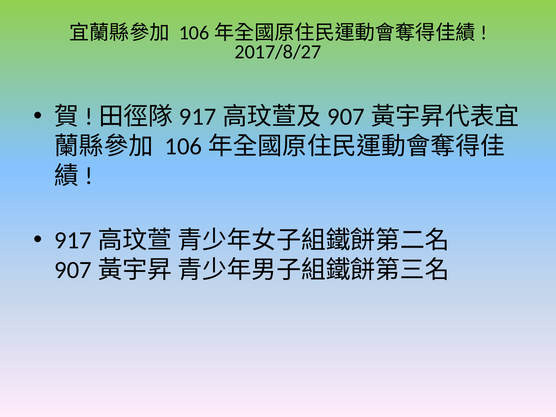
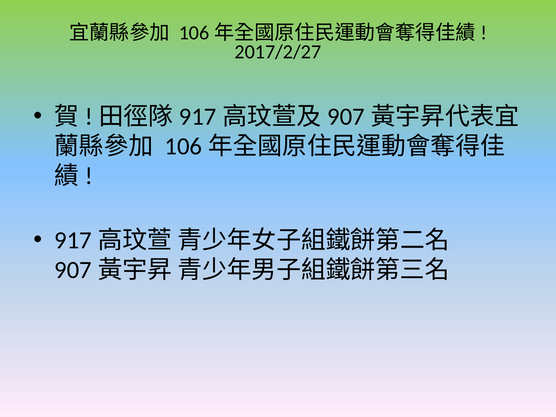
2017/8/27: 2017/8/27 -> 2017/2/27 (278, 52)
